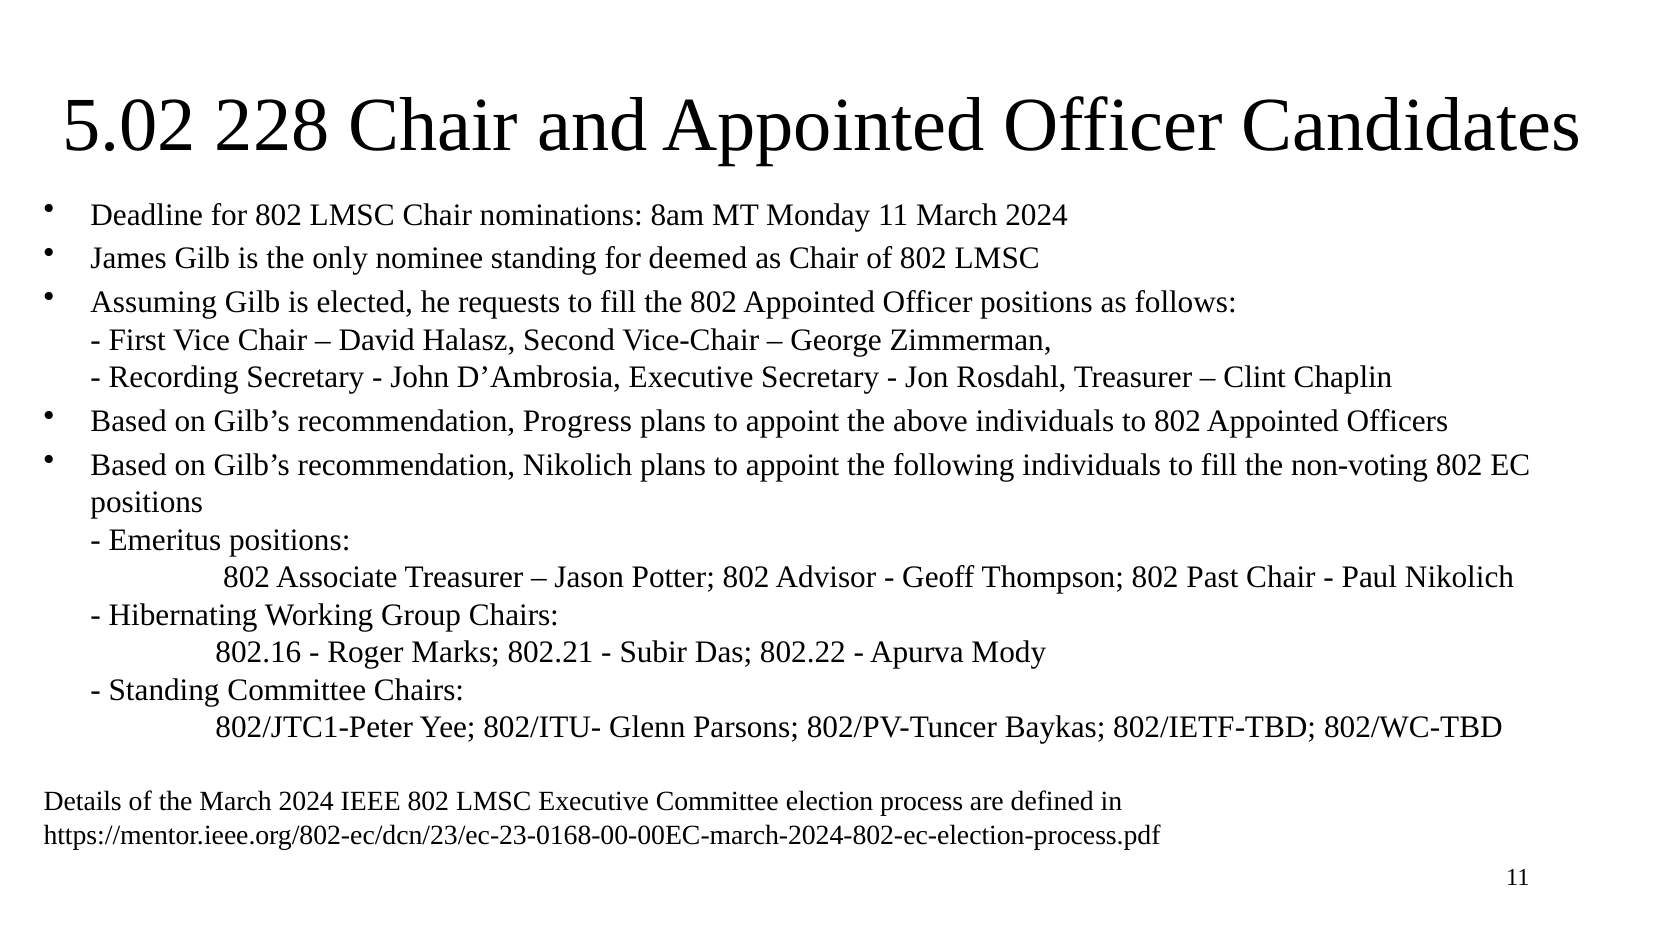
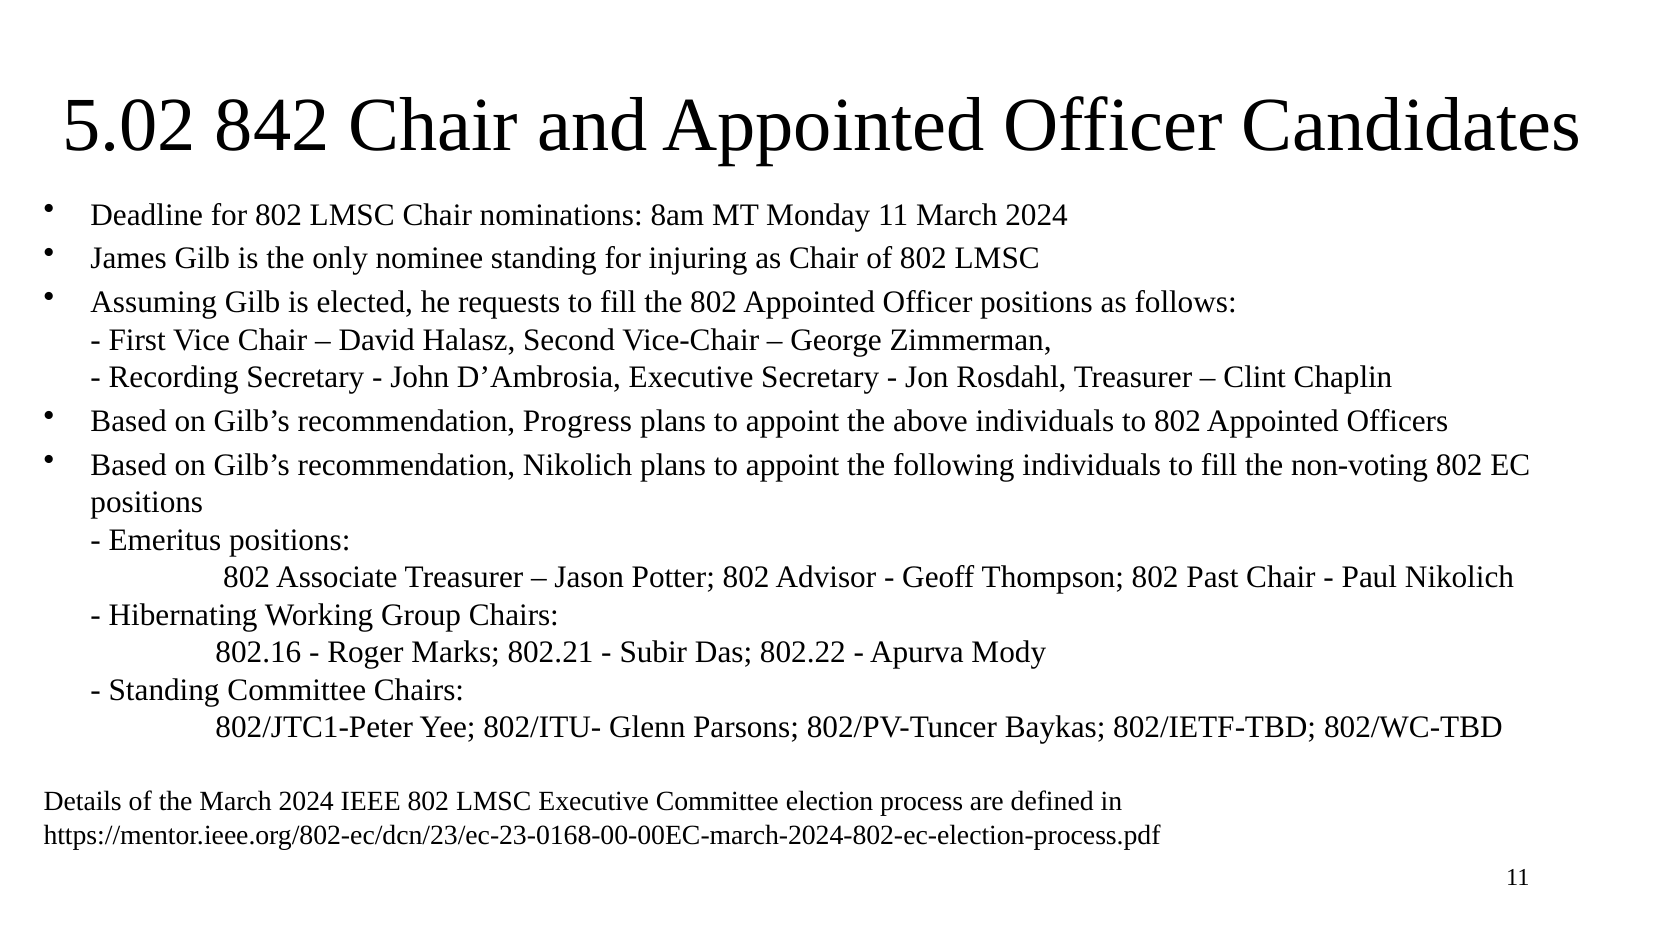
228: 228 -> 842 (272, 125)
deemed: deemed -> injuring (698, 258)
